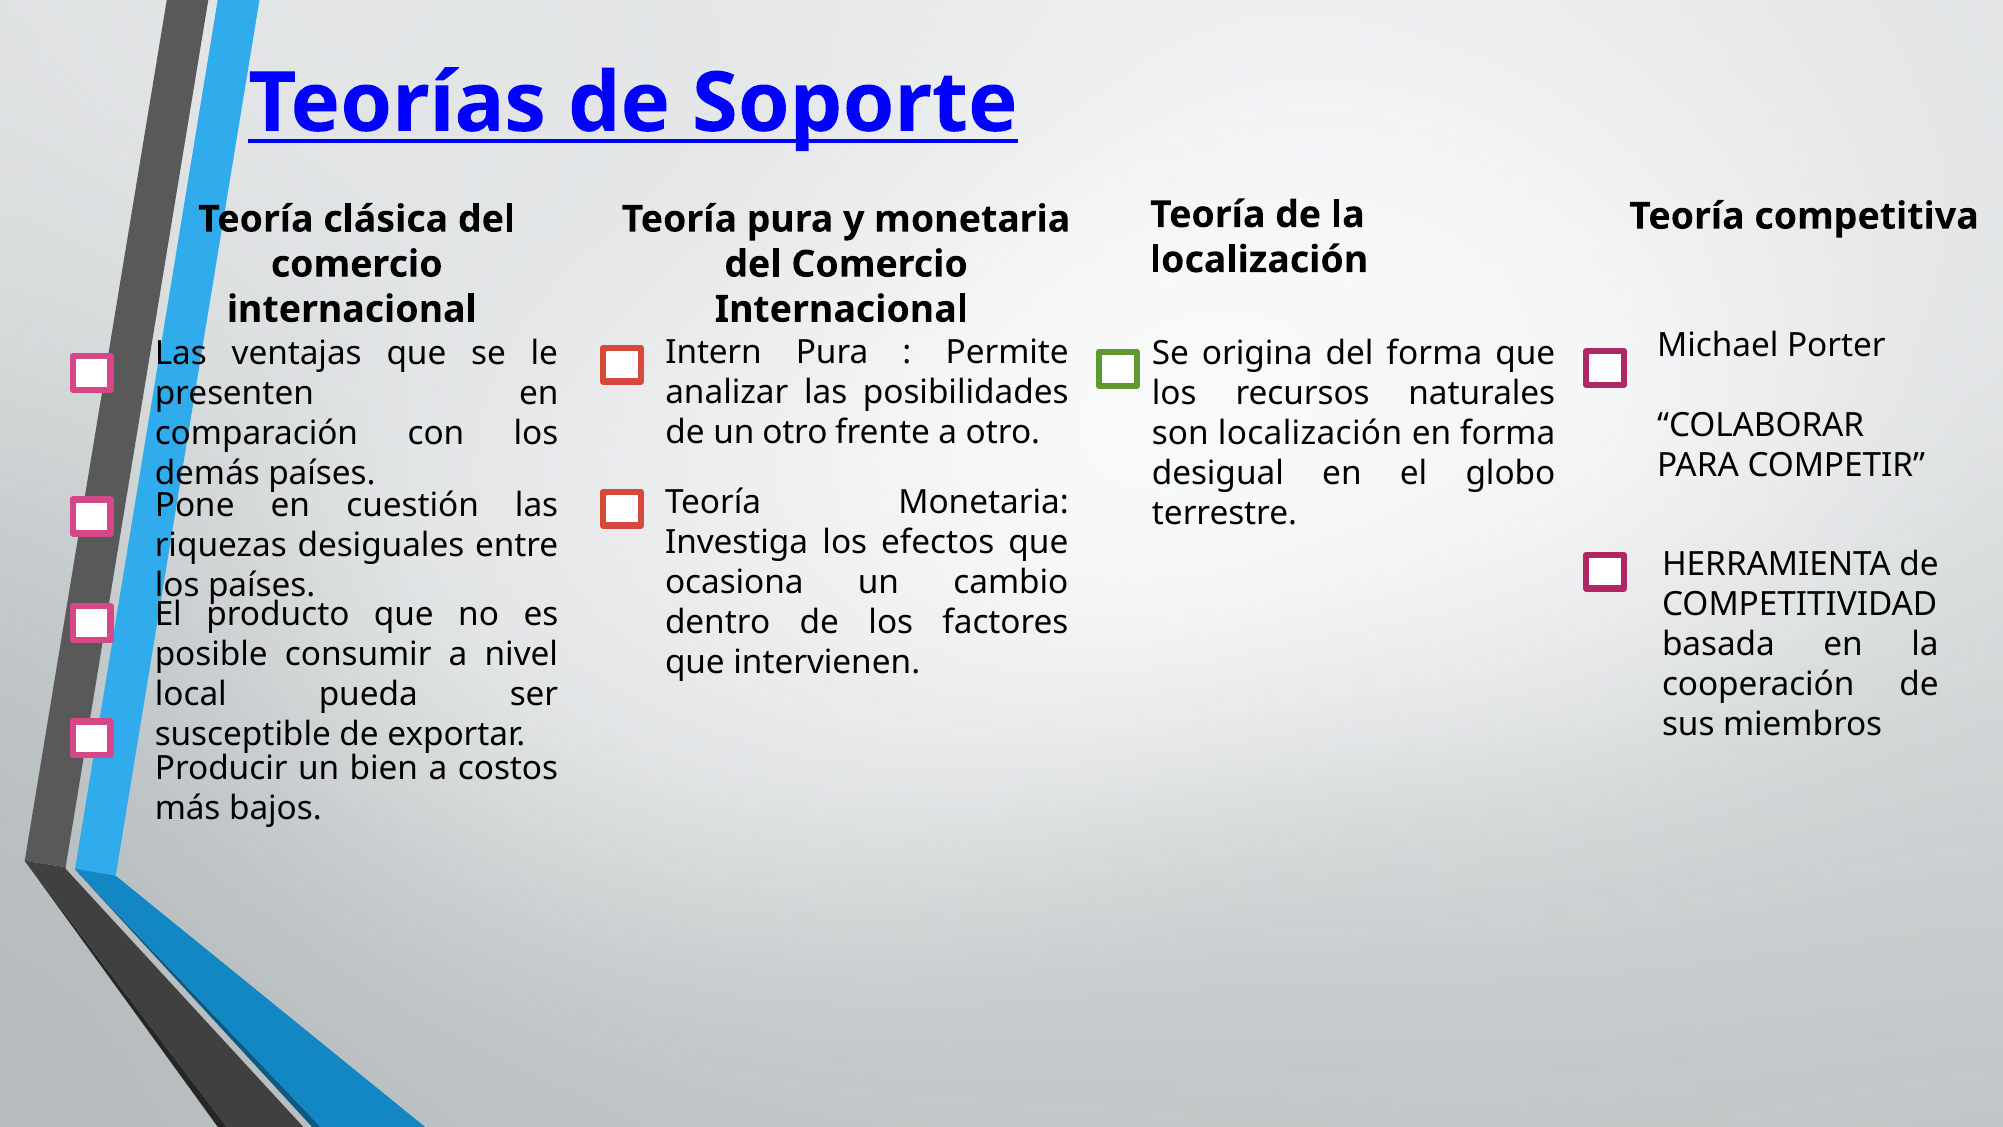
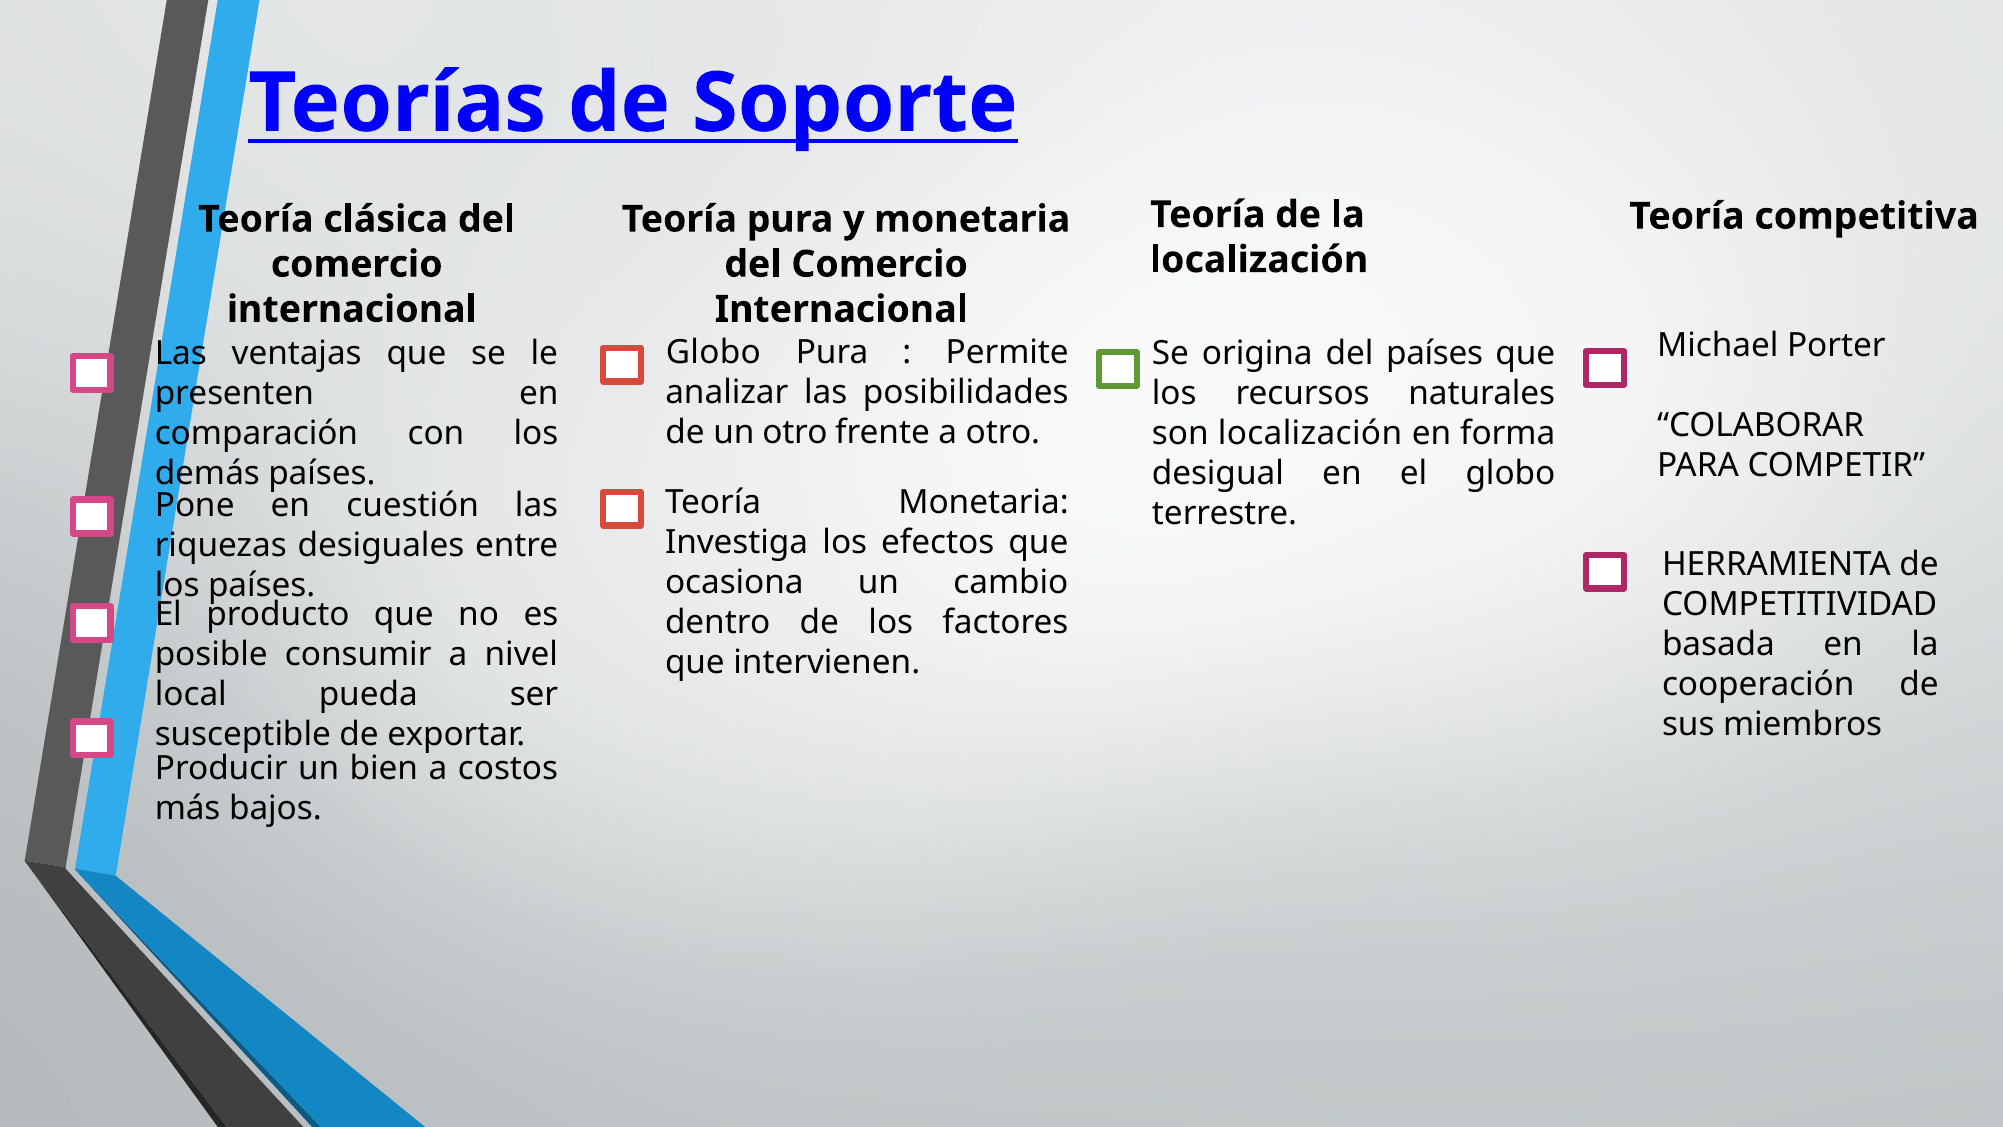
Intern: Intern -> Globo (713, 353)
del forma: forma -> países (1435, 354)
